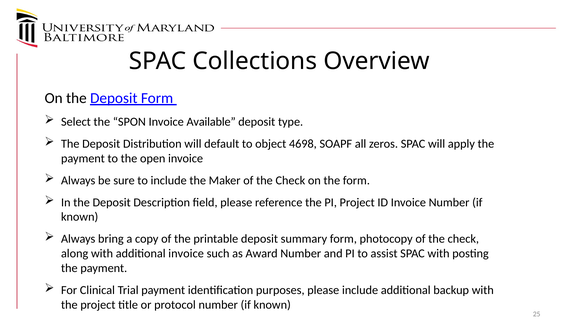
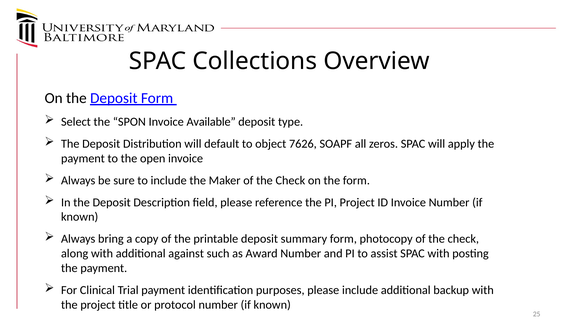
4698: 4698 -> 7626 (303, 144)
additional invoice: invoice -> against (186, 254)
